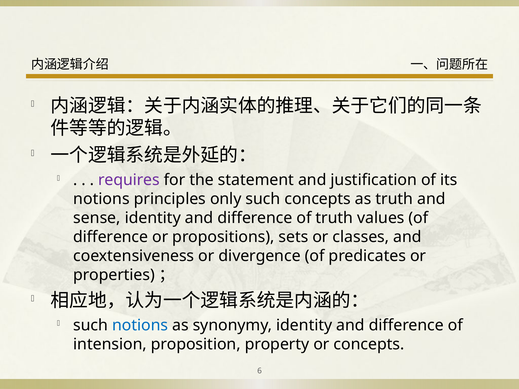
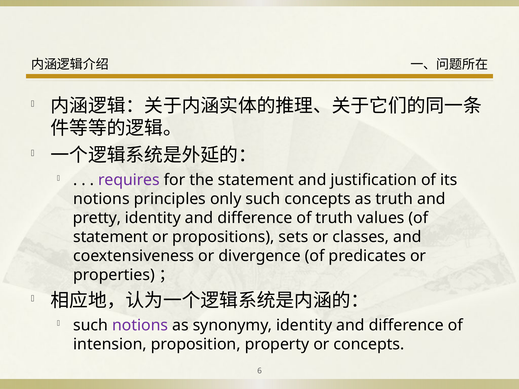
sense: sense -> pretty (97, 218)
difference: difference -> statement (111, 237)
notions colour: blue -> purple (140, 325)
